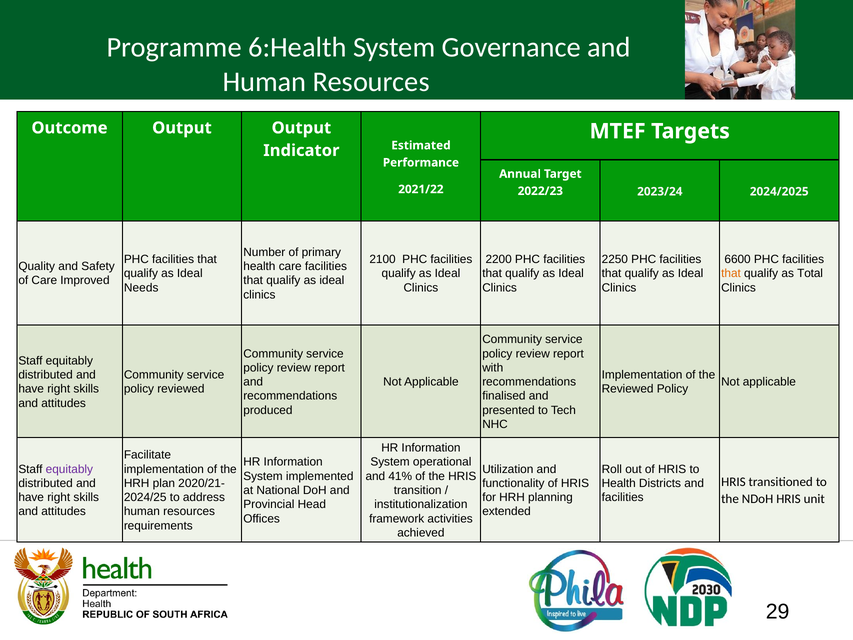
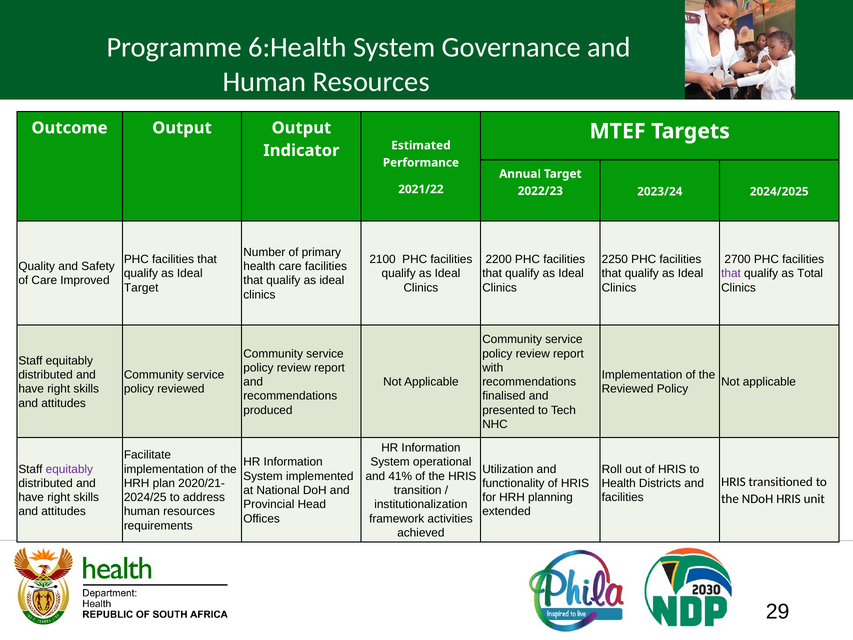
6600: 6600 -> 2700 (738, 259)
that colour: orange -> purple (731, 273)
Needs: Needs -> Target (141, 288)
